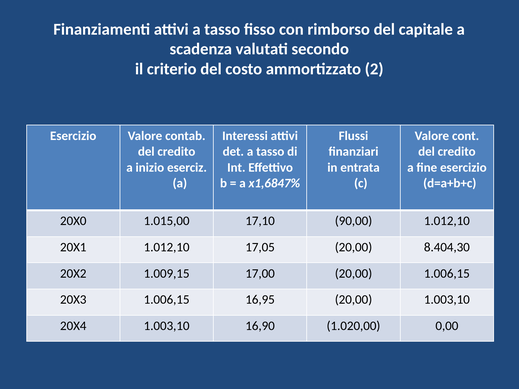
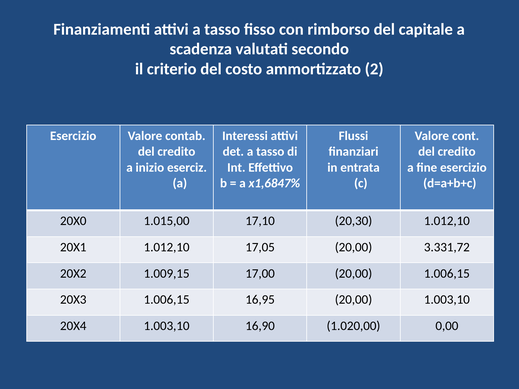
90,00: 90,00 -> 20,30 (354, 221)
8.404,30: 8.404,30 -> 3.331,72 (447, 247)
